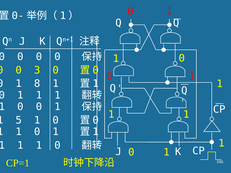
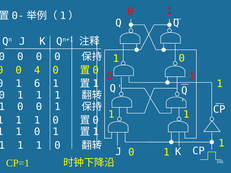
3: 3 -> 4 (37, 70)
8: 8 -> 6 (37, 84)
5: 5 -> 1 (19, 120)
